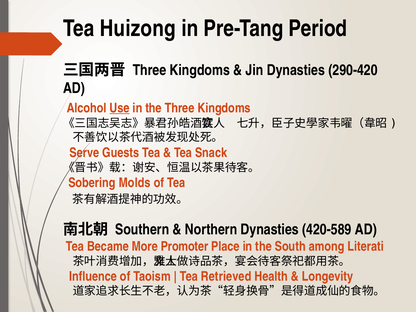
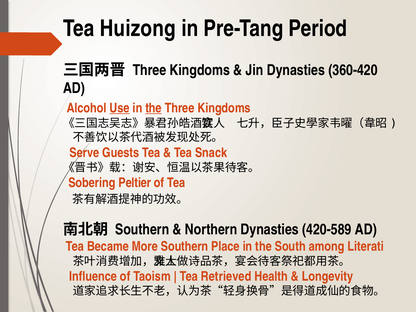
290-420: 290-420 -> 360-420 (353, 70)
the underline: none -> present (154, 108)
Molds: Molds -> Peltier (135, 183)
More Promoter: Promoter -> Southern (185, 247)
